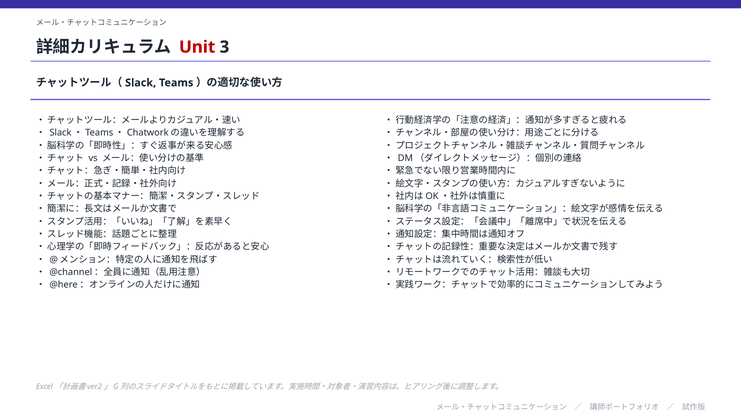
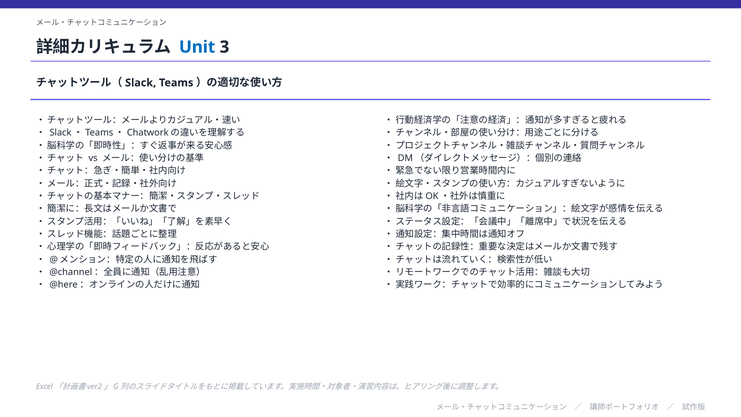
Unit colour: red -> blue (197, 47)
